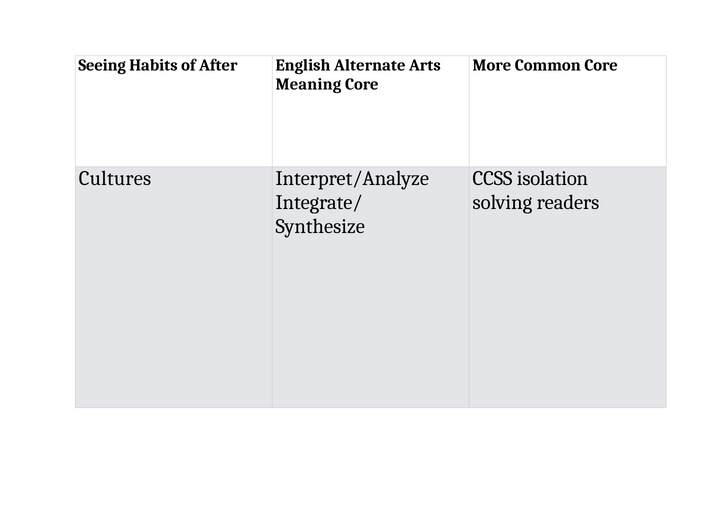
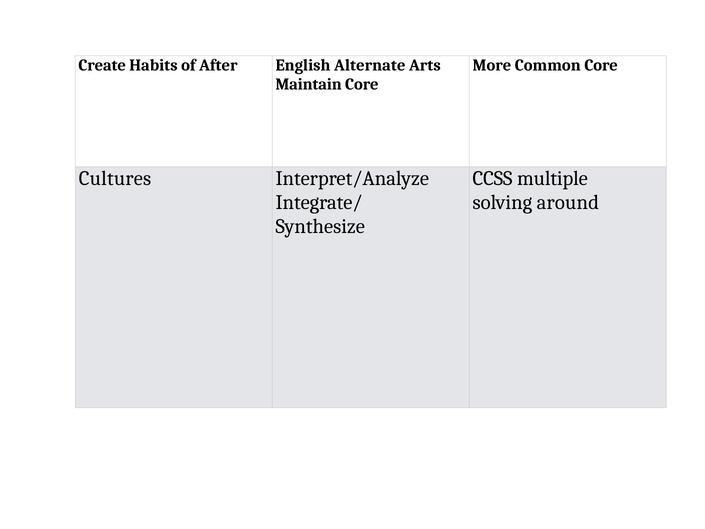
Seeing: Seeing -> Create (102, 65)
Meaning: Meaning -> Maintain (309, 84)
isolation: isolation -> multiple (552, 179)
readers: readers -> around (568, 202)
